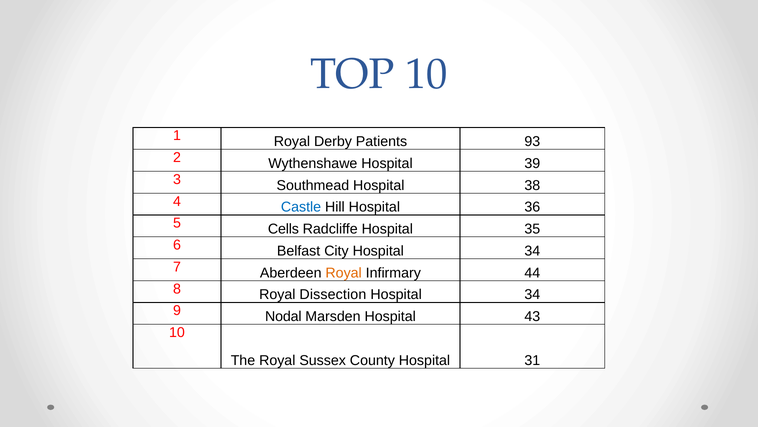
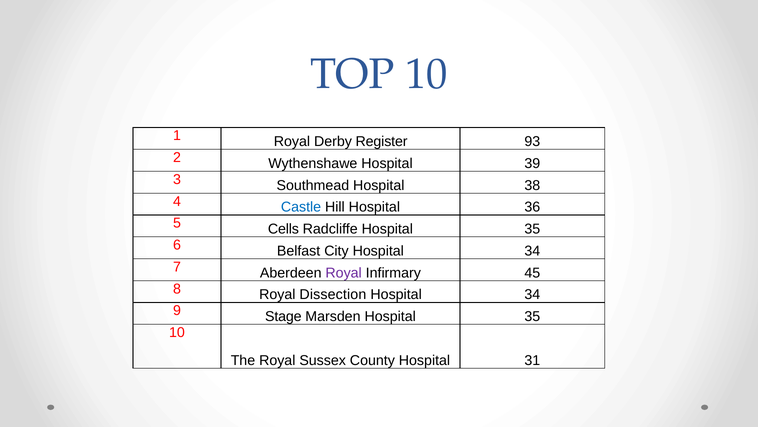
Patients: Patients -> Register (382, 141)
Royal colour: orange -> purple (344, 273)
44: 44 -> 45 (532, 273)
Nodal: Nodal -> Stage (283, 316)
Marsden Hospital 43: 43 -> 35 (532, 316)
